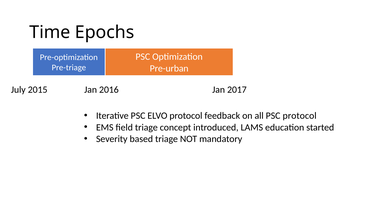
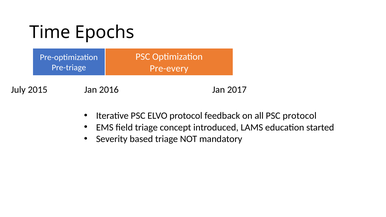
Pre-urban: Pre-urban -> Pre-every (169, 68)
